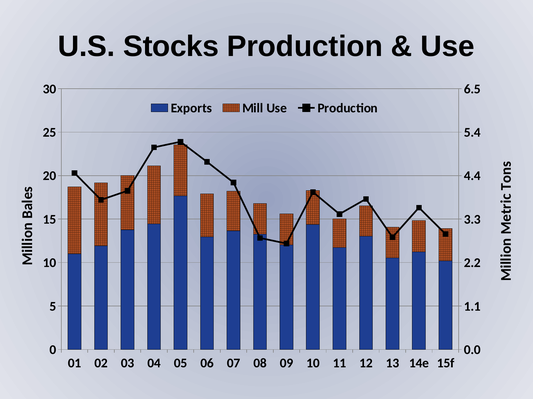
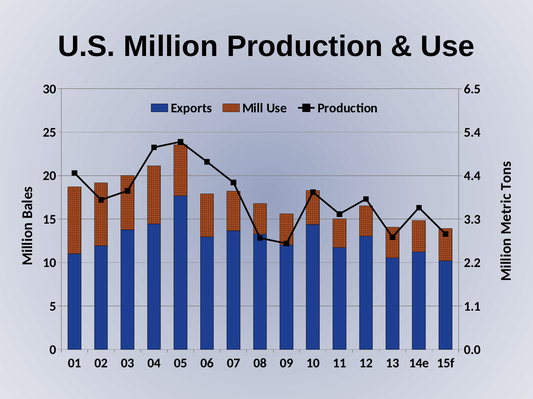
Stocks: Stocks -> Million (171, 46)
